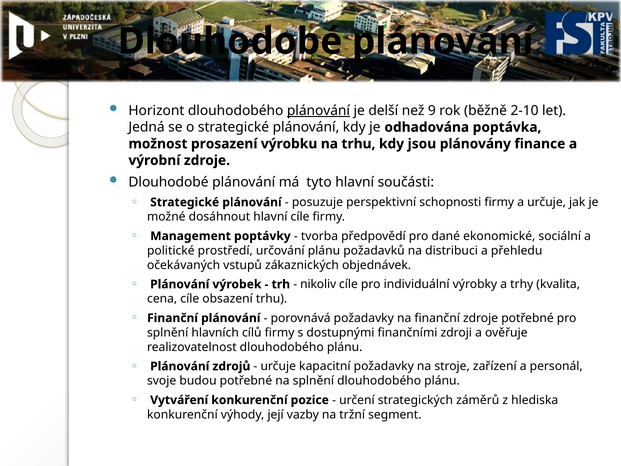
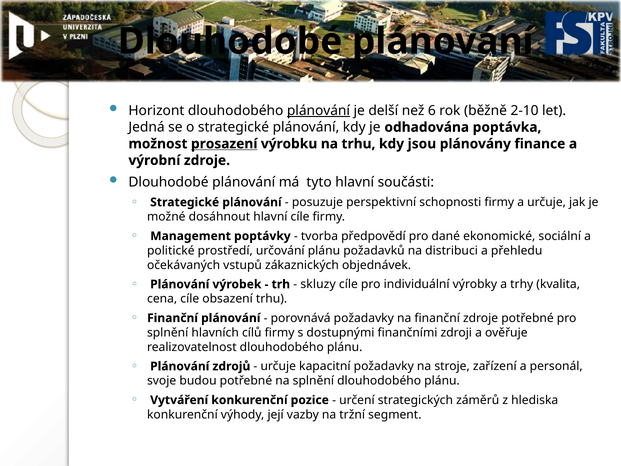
9: 9 -> 6 (432, 111)
prosazení underline: none -> present (224, 144)
nikoliv: nikoliv -> skluzy (318, 284)
